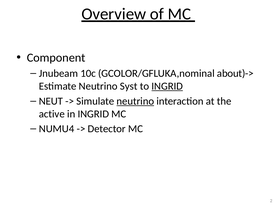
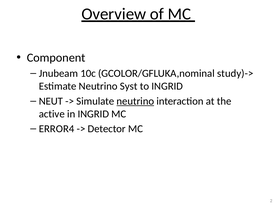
about)->: about)-> -> study)-> (235, 73)
INGRID underline: present -> none (167, 86)
NUMU4: NUMU4 -> ERROR4 (57, 129)
